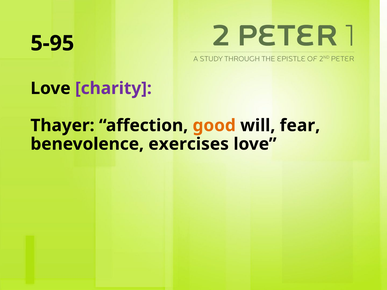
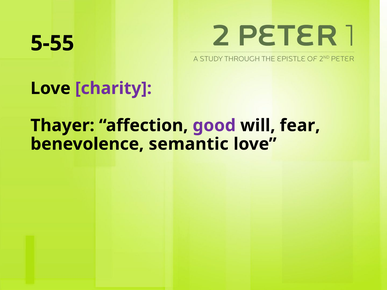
5-95: 5-95 -> 5-55 (52, 43)
good colour: orange -> purple (214, 126)
exercises: exercises -> semantic (189, 144)
